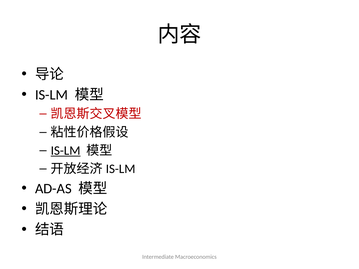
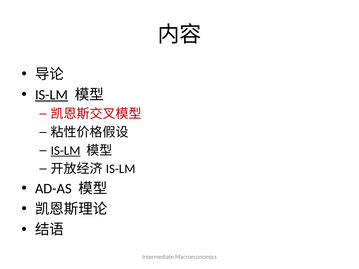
IS-LM underline: none -> present (52, 95)
